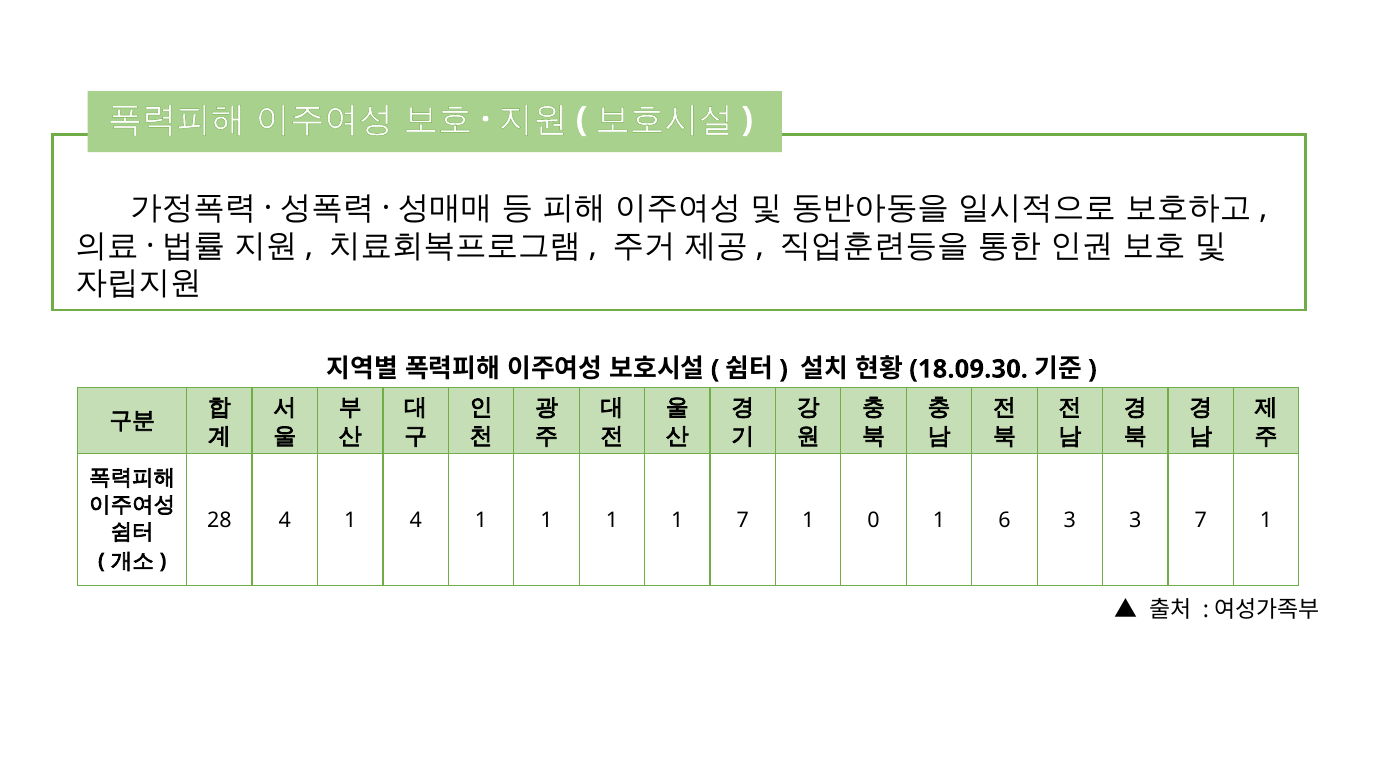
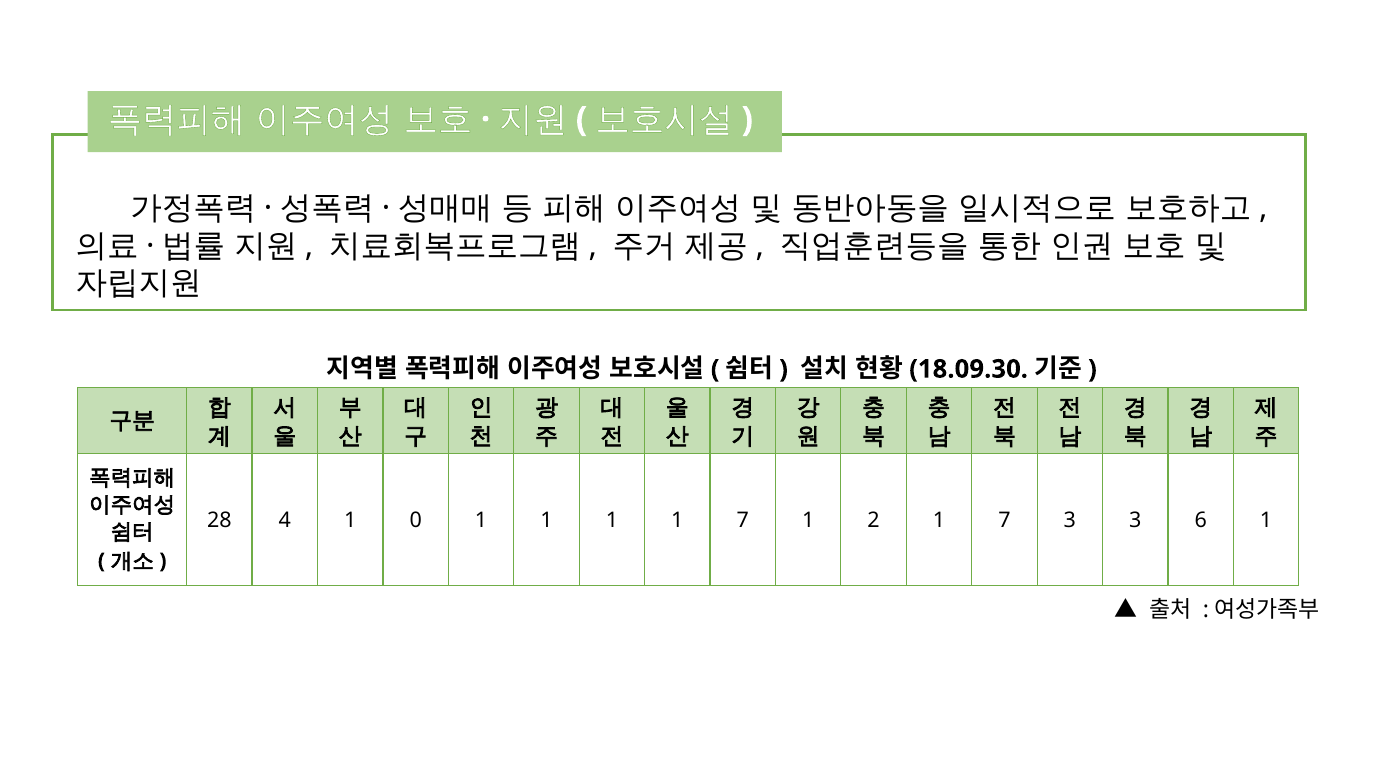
1 4: 4 -> 0 (416, 520)
0: 0 -> 2 (874, 520)
6: 6 -> 7 (1004, 520)
3 7: 7 -> 6 (1201, 520)
